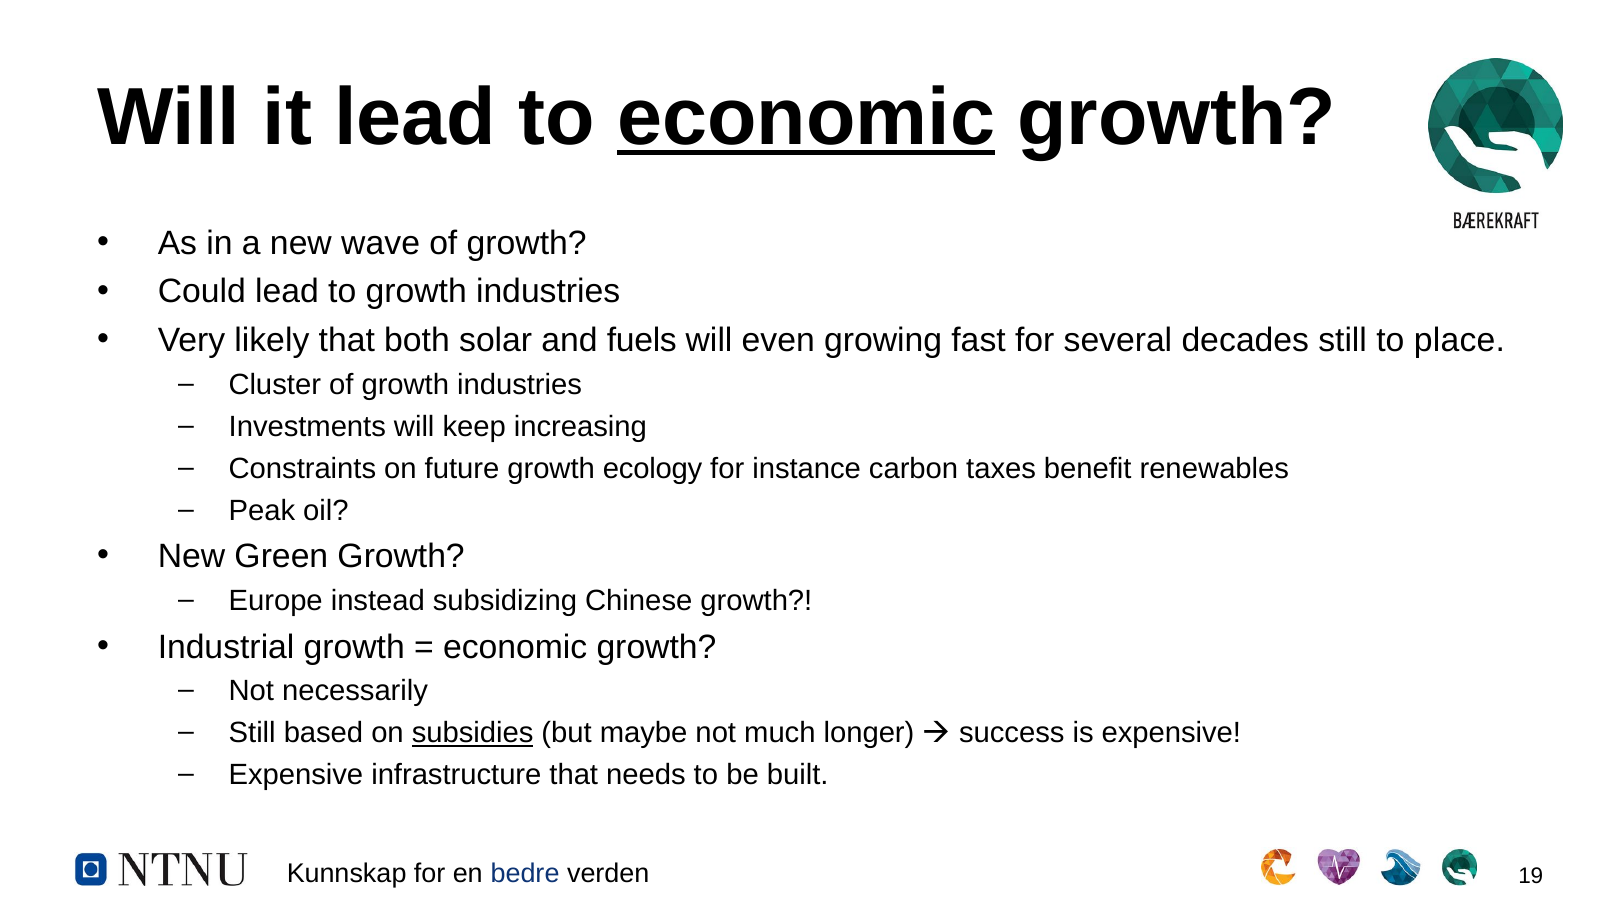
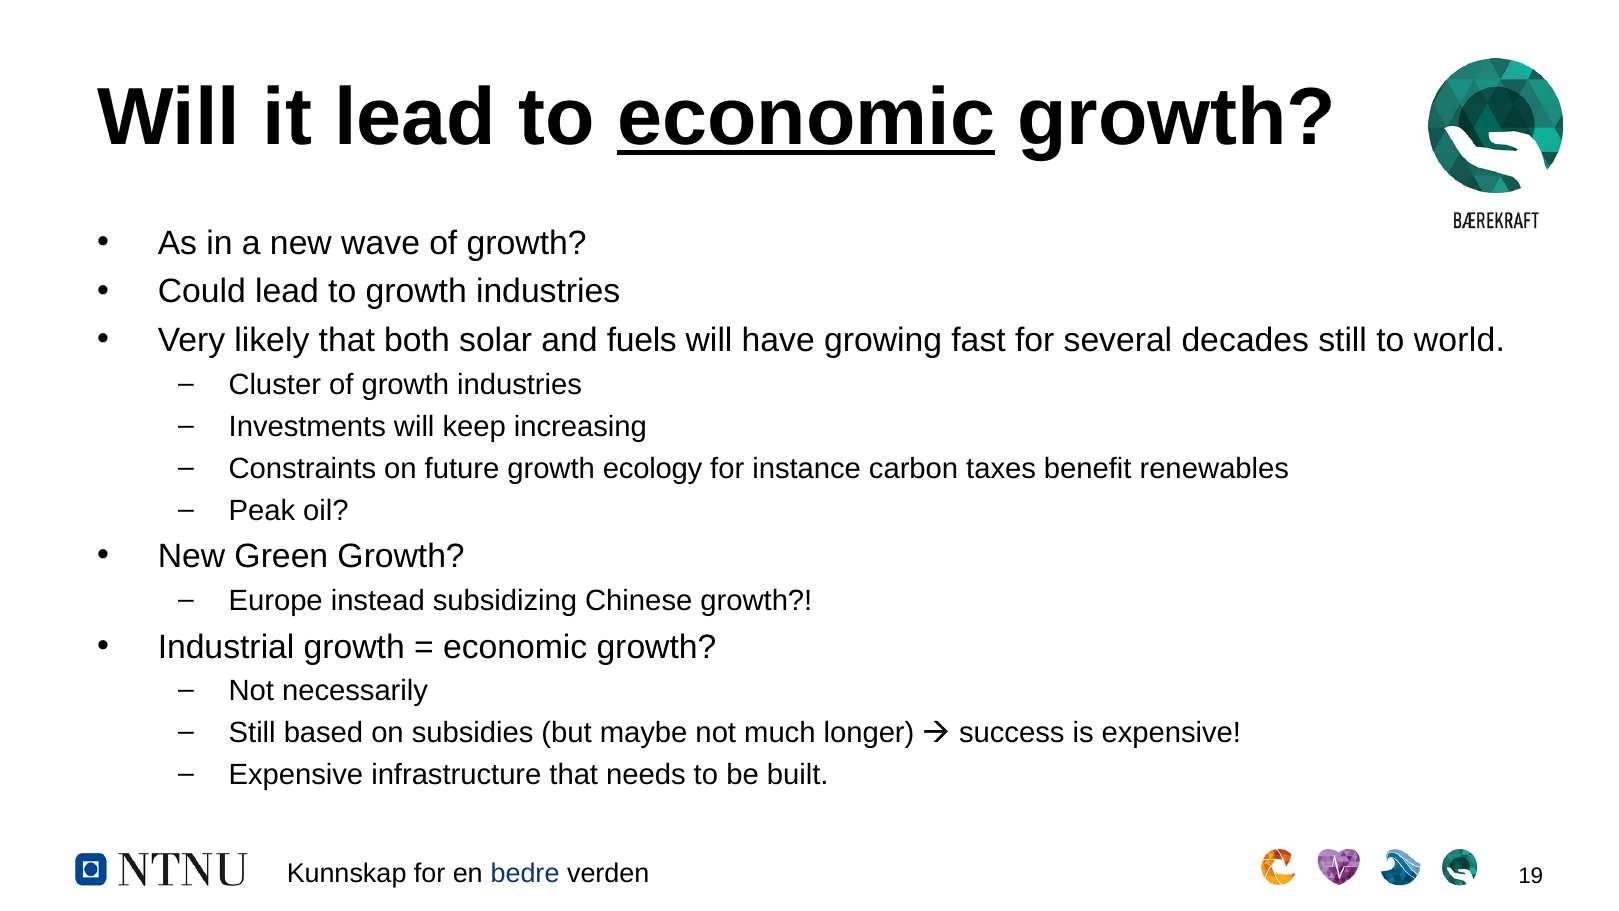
even: even -> have (778, 340)
place: place -> world (1459, 340)
subsidies underline: present -> none (473, 733)
